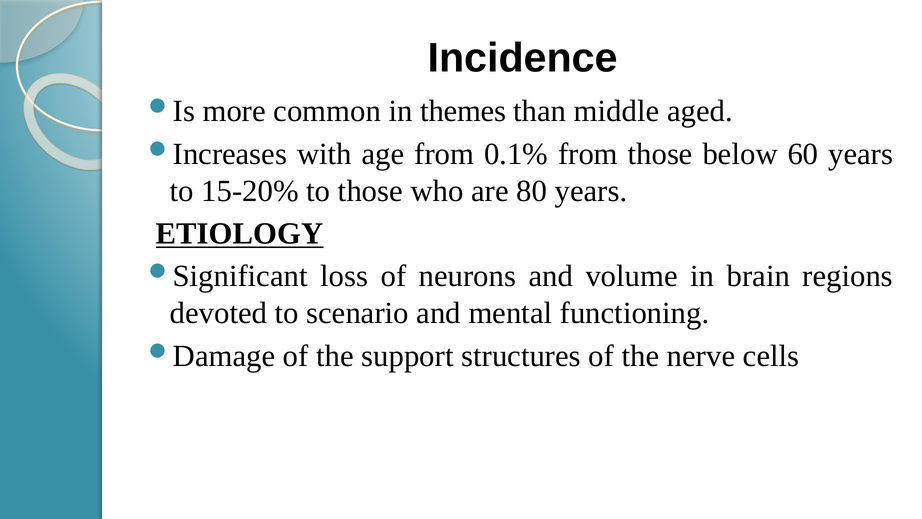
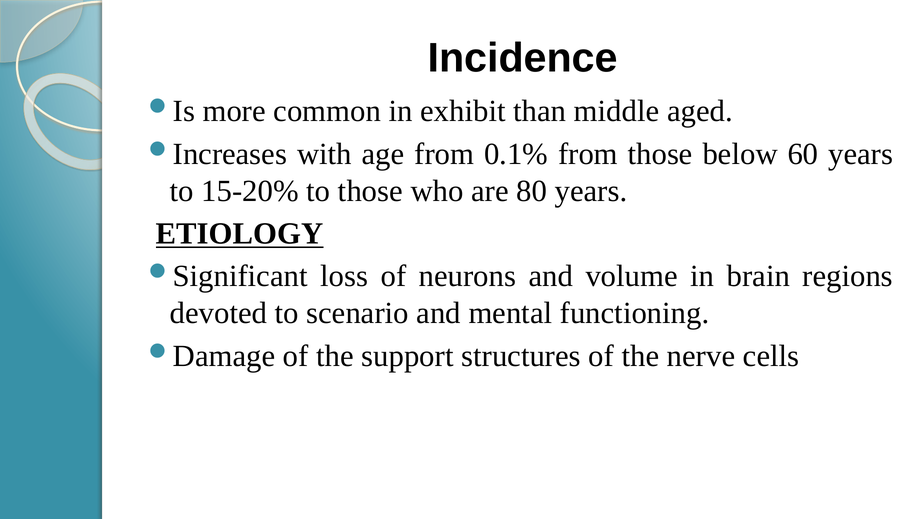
themes: themes -> exhibit (463, 111)
